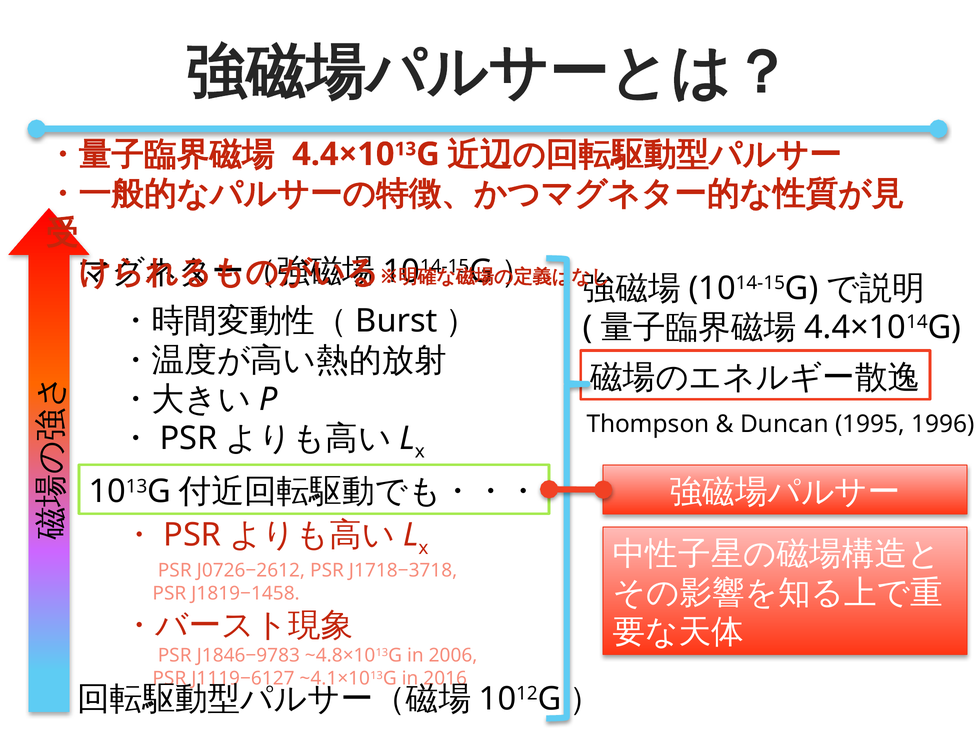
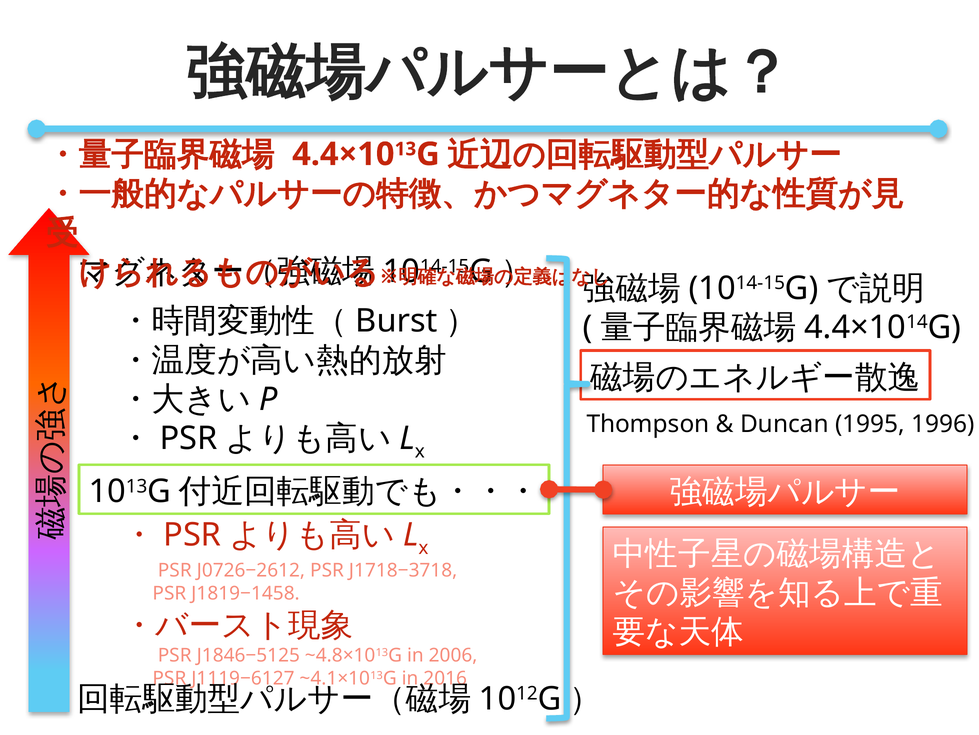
J1846−9783: J1846−9783 -> J1846−5125 (248, 655)
